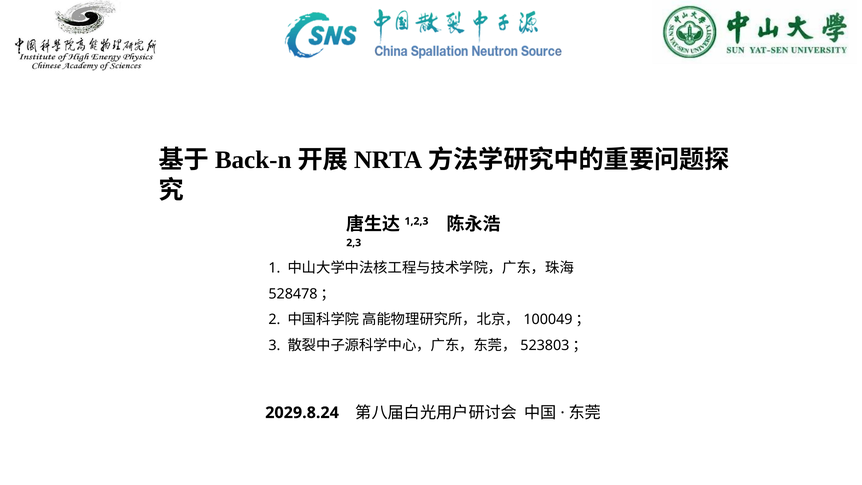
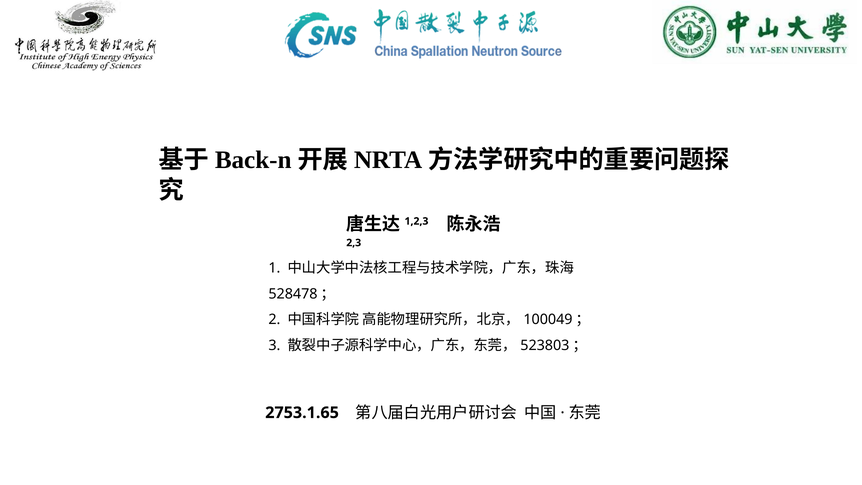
2029.8.24: 2029.8.24 -> 2753.1.65 (302, 413)
